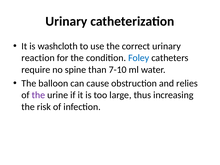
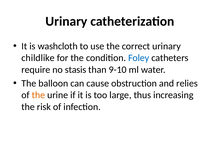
reaction: reaction -> childlike (38, 58)
spine: spine -> stasis (76, 70)
7-10: 7-10 -> 9-10 (118, 70)
the colour: purple -> orange (38, 95)
